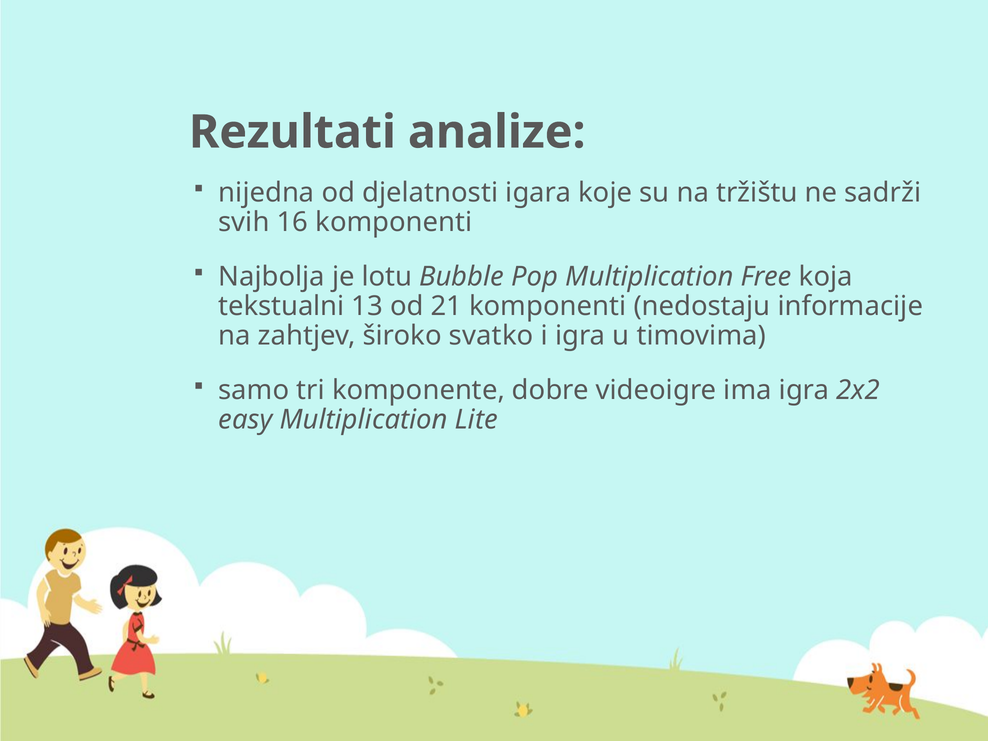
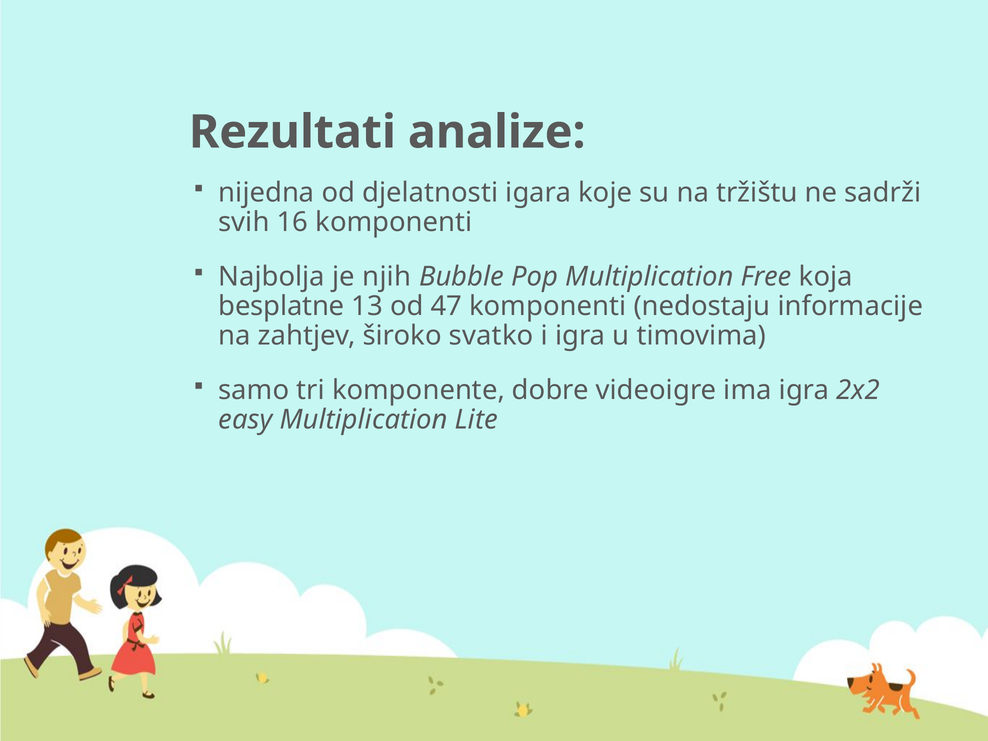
lotu: lotu -> njih (387, 276)
tekstualni: tekstualni -> besplatne (281, 306)
21: 21 -> 47 (446, 306)
